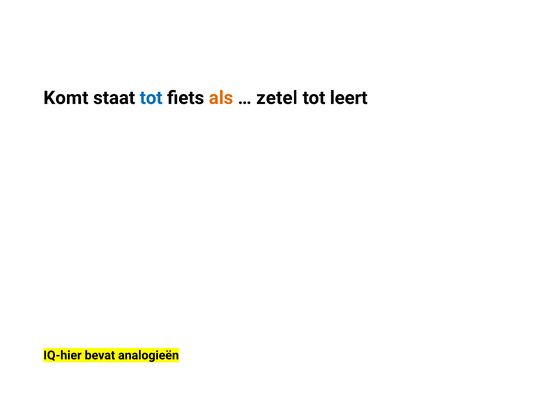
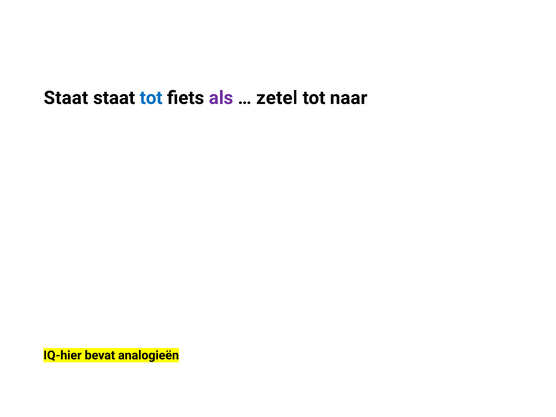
Komt: Komt -> Staat (66, 98)
als colour: orange -> purple (221, 98)
leert: leert -> naar (349, 98)
